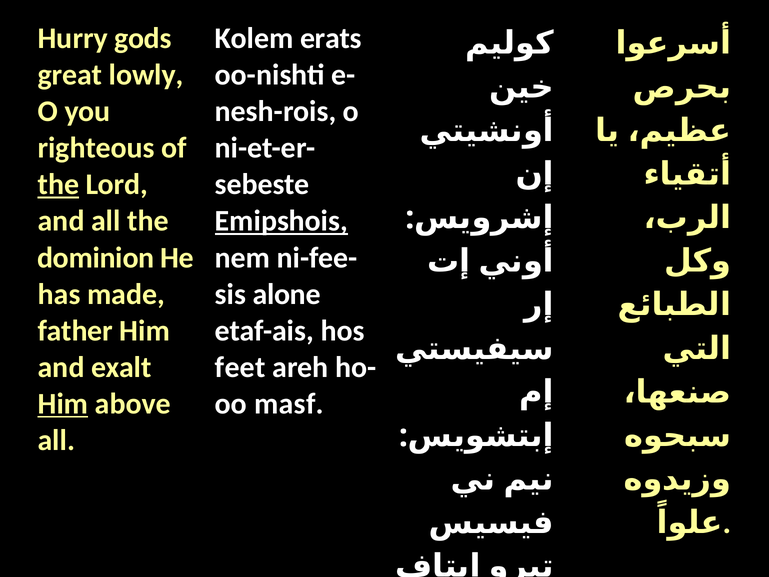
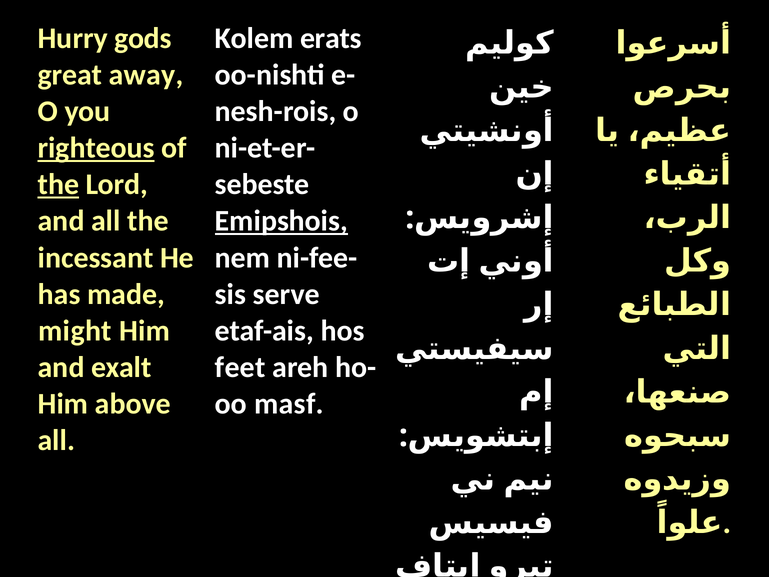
lowly: lowly -> away (146, 75)
righteous underline: none -> present (96, 148)
dominion: dominion -> incessant (96, 258)
alone: alone -> serve (286, 294)
father: father -> might (75, 331)
Him underline: present -> none (63, 404)
